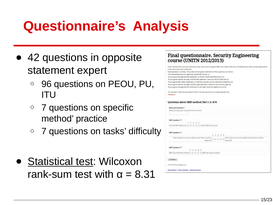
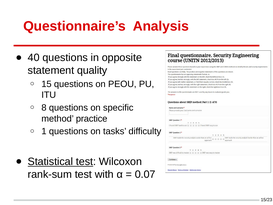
42: 42 -> 40 (34, 58)
expert: expert -> quality (92, 70)
96: 96 -> 15 (46, 84)
7: 7 -> 8 (44, 108)
7: 7 -> 1 (44, 131)
8.31: 8.31 -> 0.07 (145, 174)
